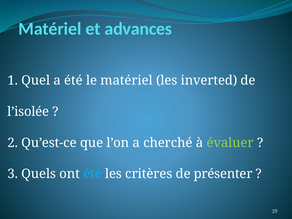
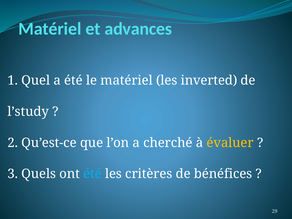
l’isolée: l’isolée -> l’study (28, 112)
évaluer colour: light green -> yellow (230, 143)
présenter: présenter -> bénéfices (223, 174)
